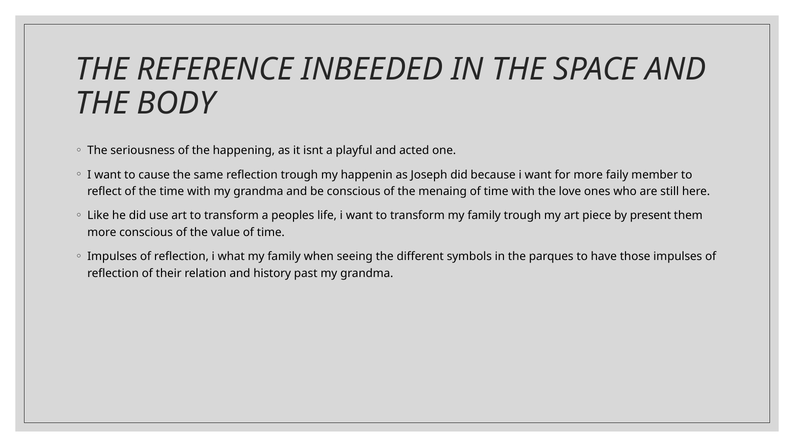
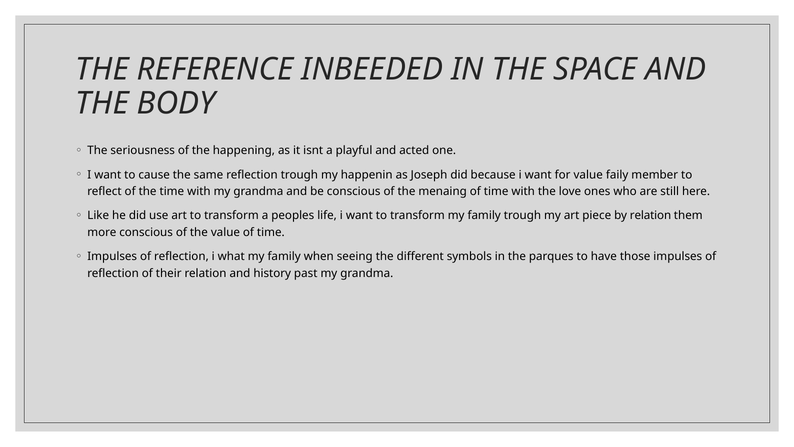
for more: more -> value (588, 175)
by present: present -> relation (651, 215)
